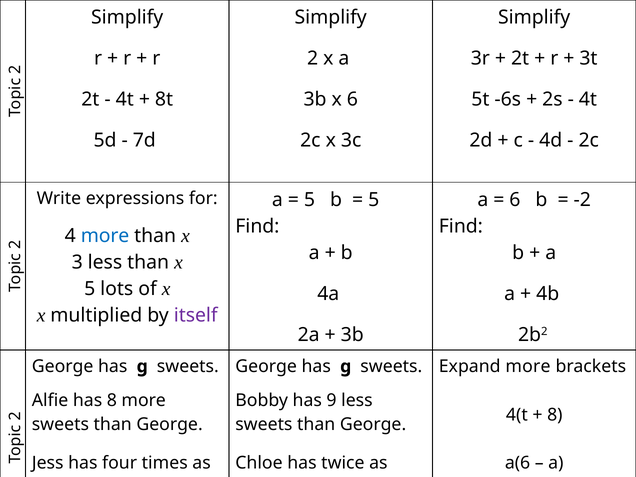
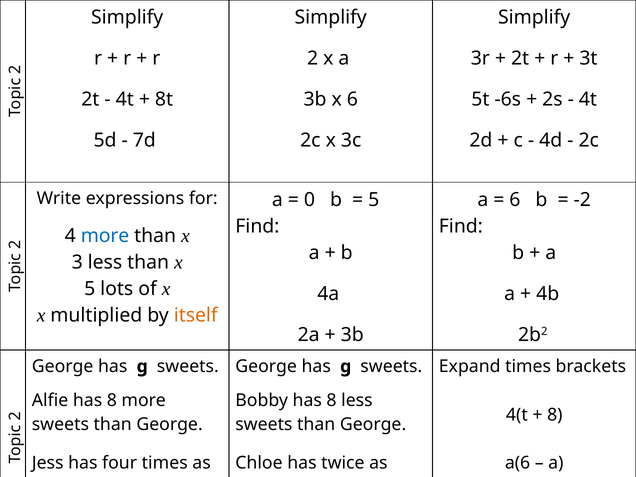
5: 5 -> 0 (309, 200)
itself colour: purple -> orange (196, 315)
Expand more: more -> times (528, 366)
Bobby has 9: 9 -> 8 (332, 400)
